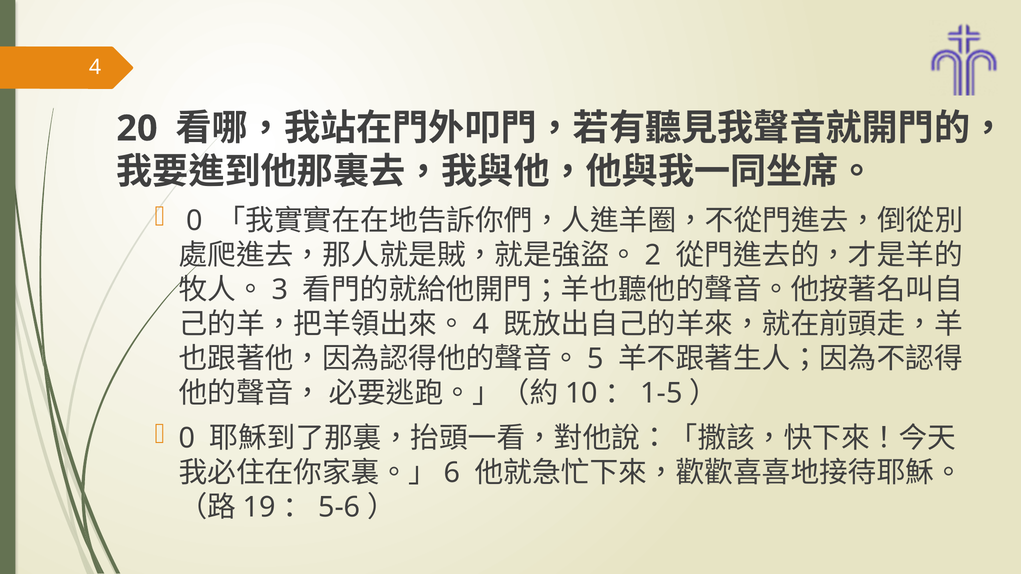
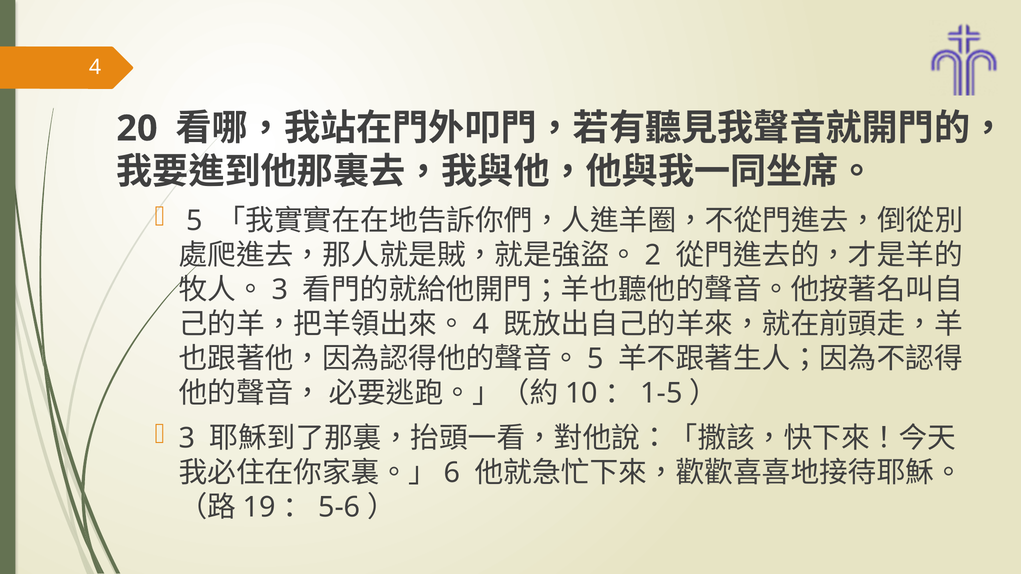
0: 0 -> 5 (194, 221)
0: 0 -> 3 (187, 439)
